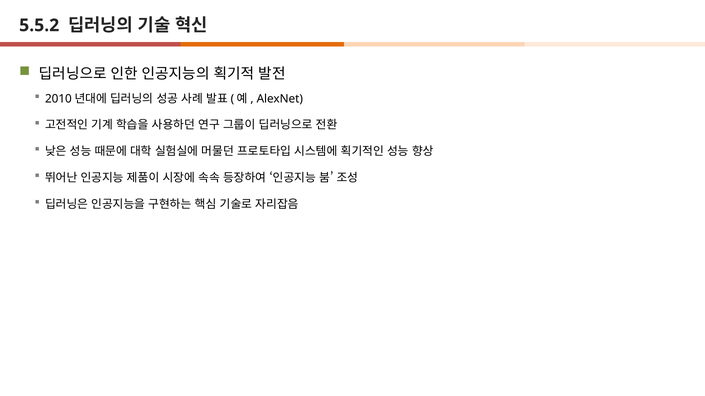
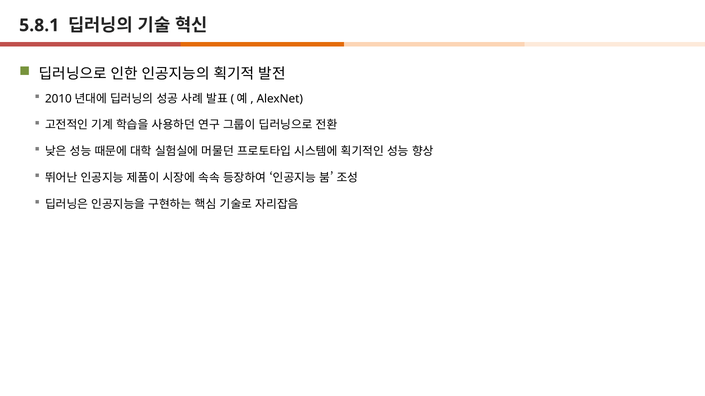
5.5.2: 5.5.2 -> 5.8.1 (39, 25)
